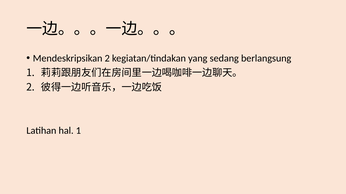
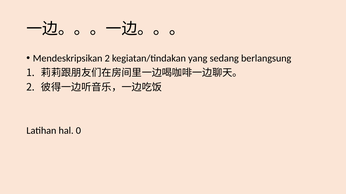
hal 1: 1 -> 0 (78, 131)
